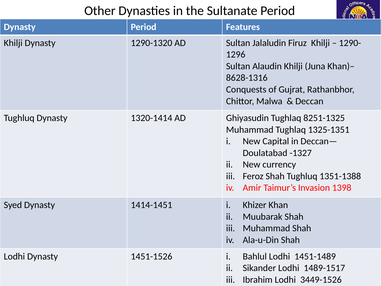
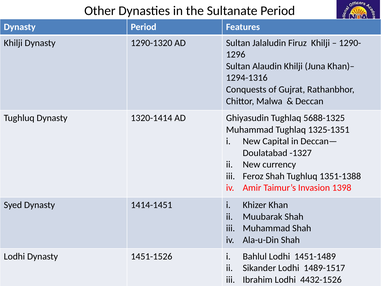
8628-1316: 8628-1316 -> 1294-1316 (247, 78)
8251-1325: 8251-1325 -> 5688-1325 (324, 118)
3449-1526: 3449-1526 -> 4432-1526 (321, 279)
